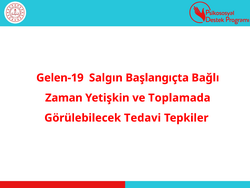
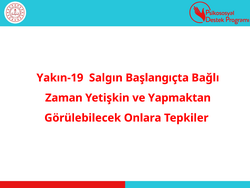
Gelen-19: Gelen-19 -> Yakın-19 (60, 78)
Toplamada: Toplamada -> Yapmaktan (179, 98)
Tedavi: Tedavi -> Onlara (143, 118)
